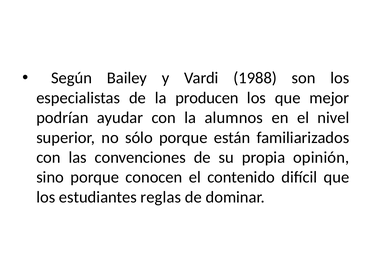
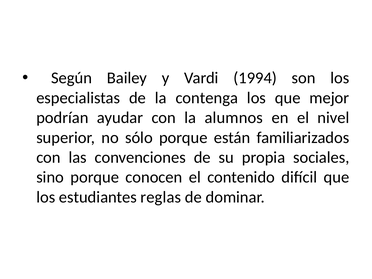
1988: 1988 -> 1994 (255, 78)
producen: producen -> contenga (207, 98)
opinión: opinión -> sociales (321, 157)
